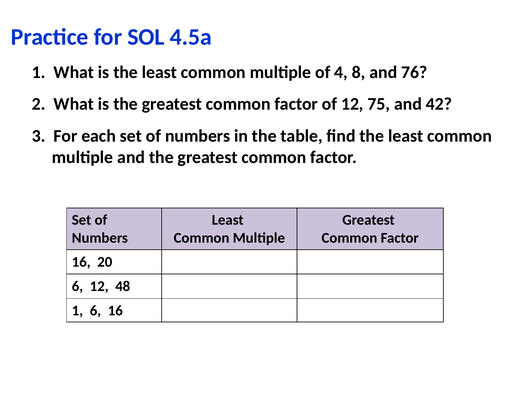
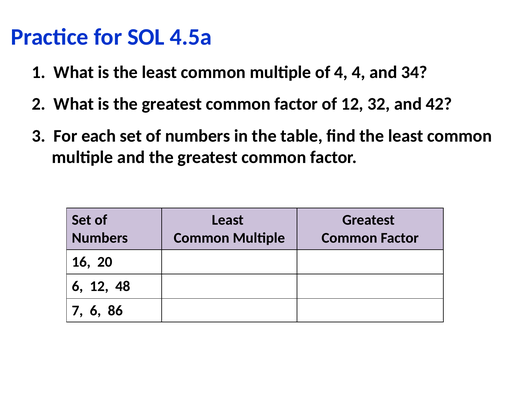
4 8: 8 -> 4 (359, 72)
76: 76 -> 34 (414, 72)
75: 75 -> 32 (379, 104)
1: 1 -> 7 (77, 310)
6 16: 16 -> 86 (115, 310)
